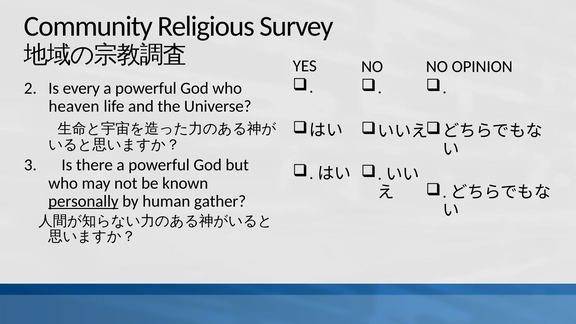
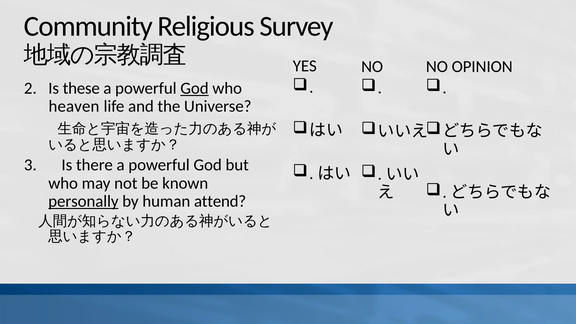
every: every -> these (81, 88)
God underline: none -> present (194, 88)
gather: gather -> attend (220, 201)
